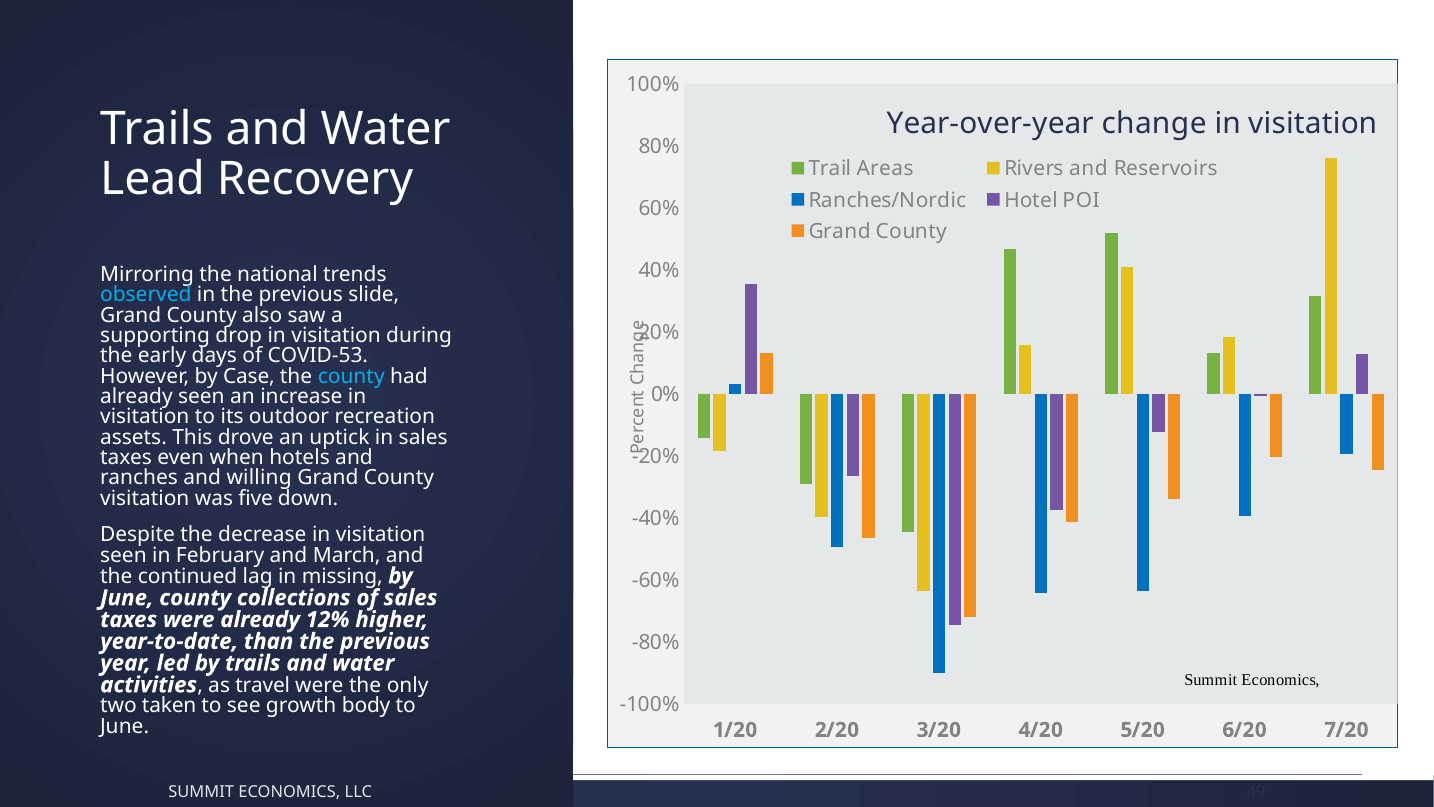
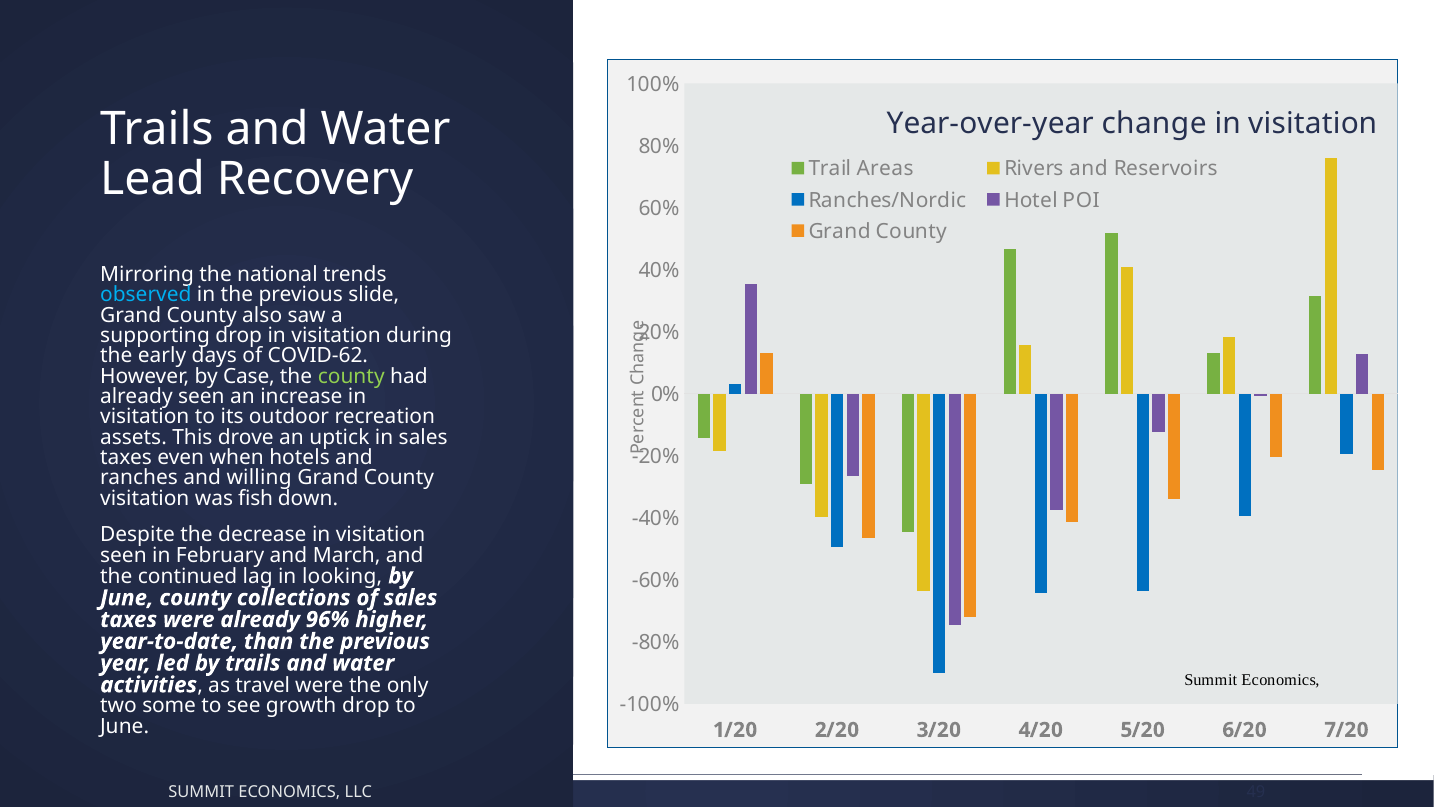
COVID-53: COVID-53 -> COVID-62 (318, 356)
county colour: light blue -> light green (351, 376)
five: five -> fish (256, 498)
missing: missing -> looking (342, 576)
12%: 12% -> 96% (328, 619)
taken: taken -> some (169, 706)
growth body: body -> drop (366, 706)
